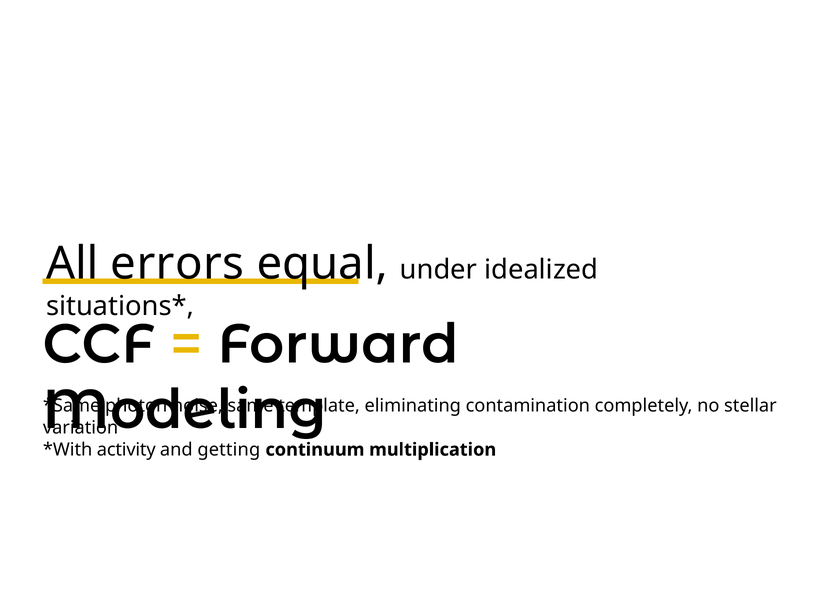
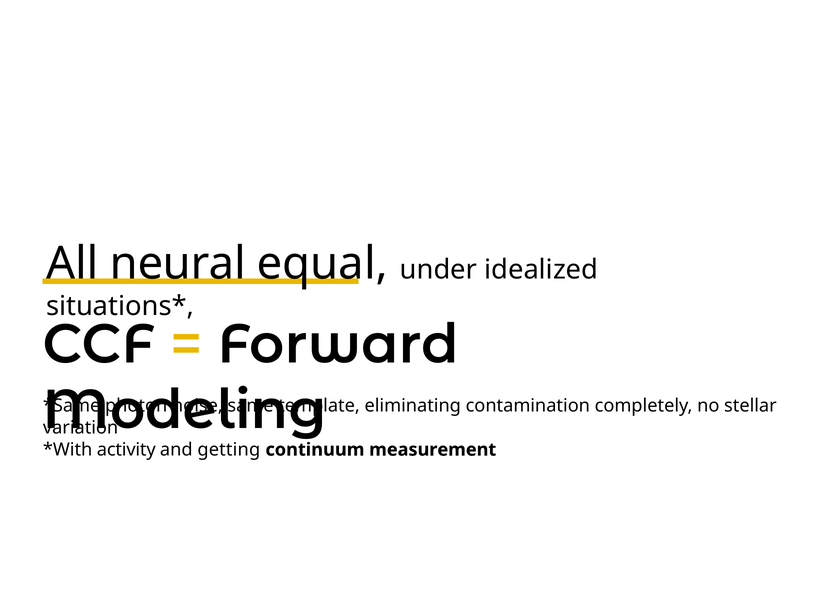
errors: errors -> neural (178, 263)
multiplication: multiplication -> measurement (433, 450)
